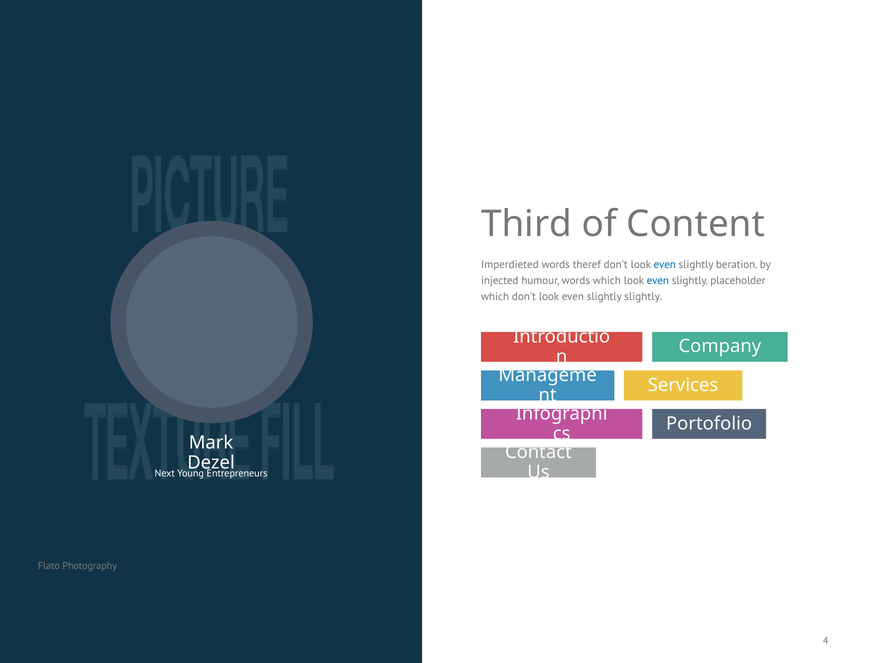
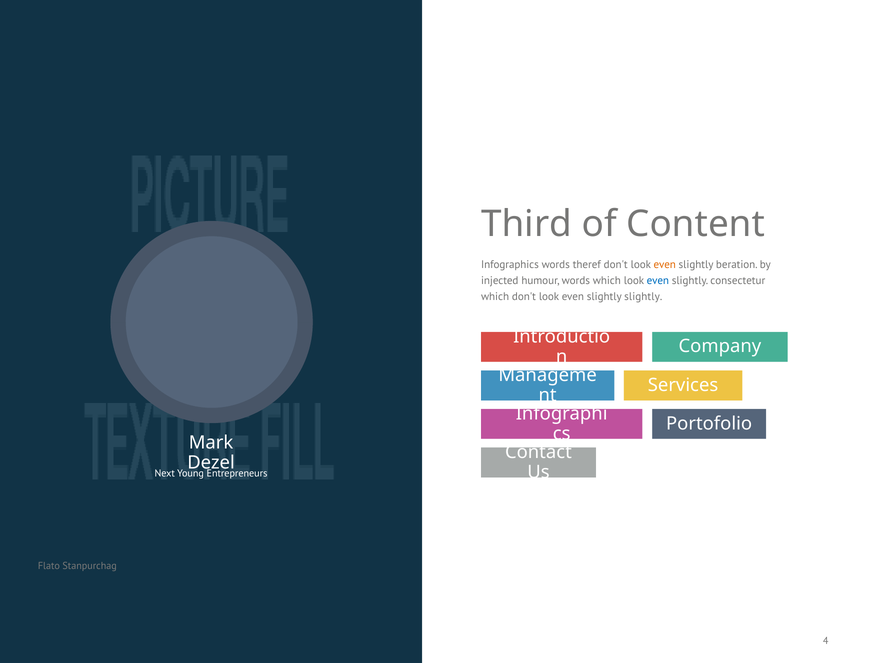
Imperdieted: Imperdieted -> Infographics (510, 265)
even colour: blue -> orange (665, 265)
placeholder: placeholder -> consectetur (738, 281)
Photography: Photography -> Stanpurchag (90, 567)
